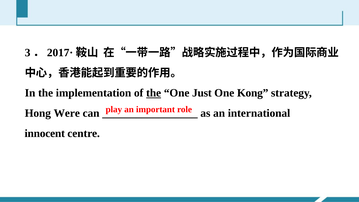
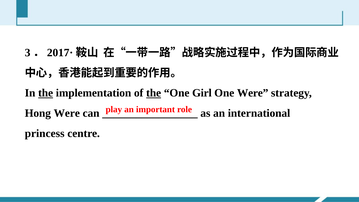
the underline: none -> present (46, 93)
Just: Just -> Girl (202, 93)
One Kong: Kong -> Were (253, 93)
innocent: innocent -> princess (45, 133)
